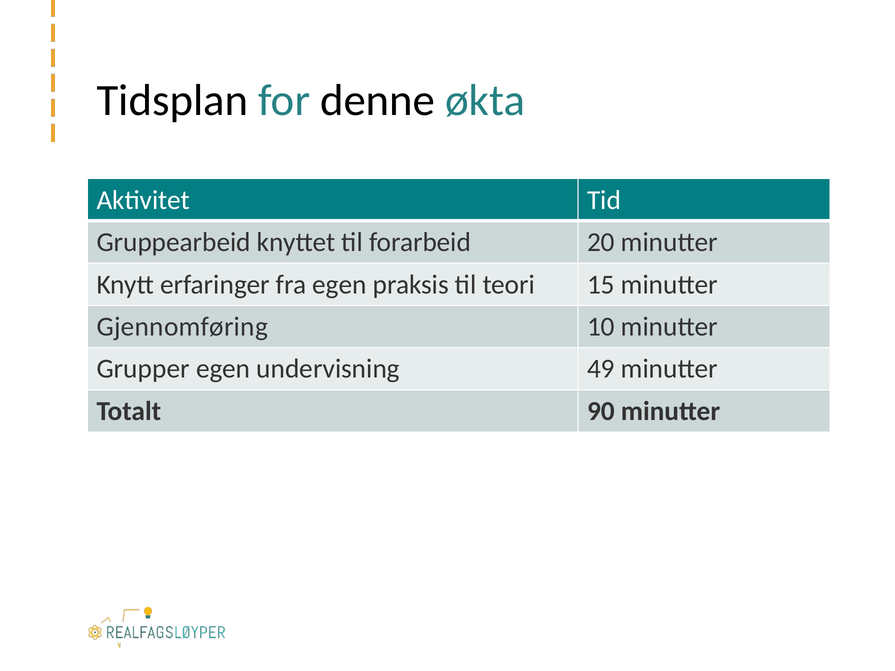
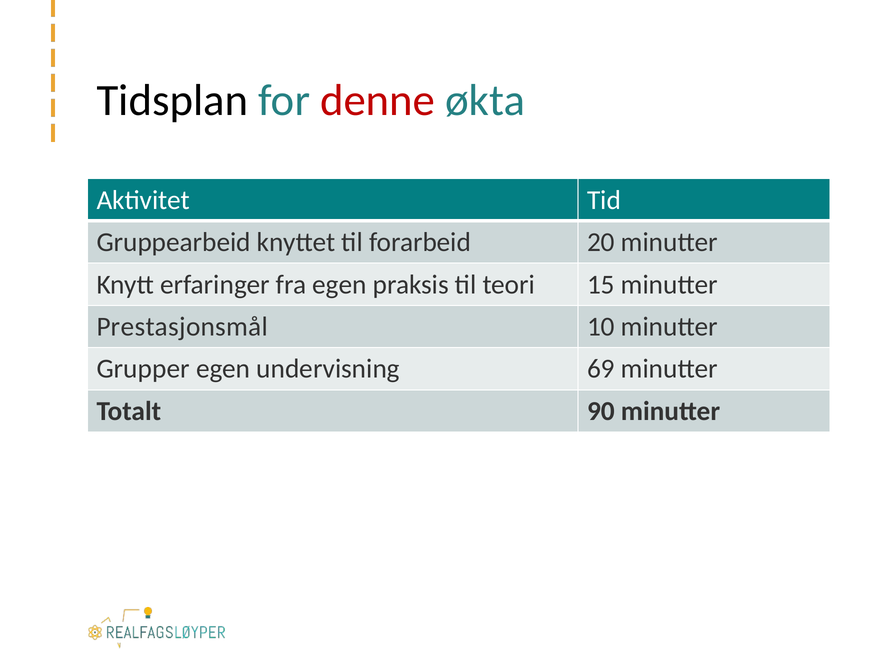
denne colour: black -> red (378, 100)
Gjennomføring: Gjennomføring -> Prestasjonsmål (182, 327)
49: 49 -> 69 (601, 369)
